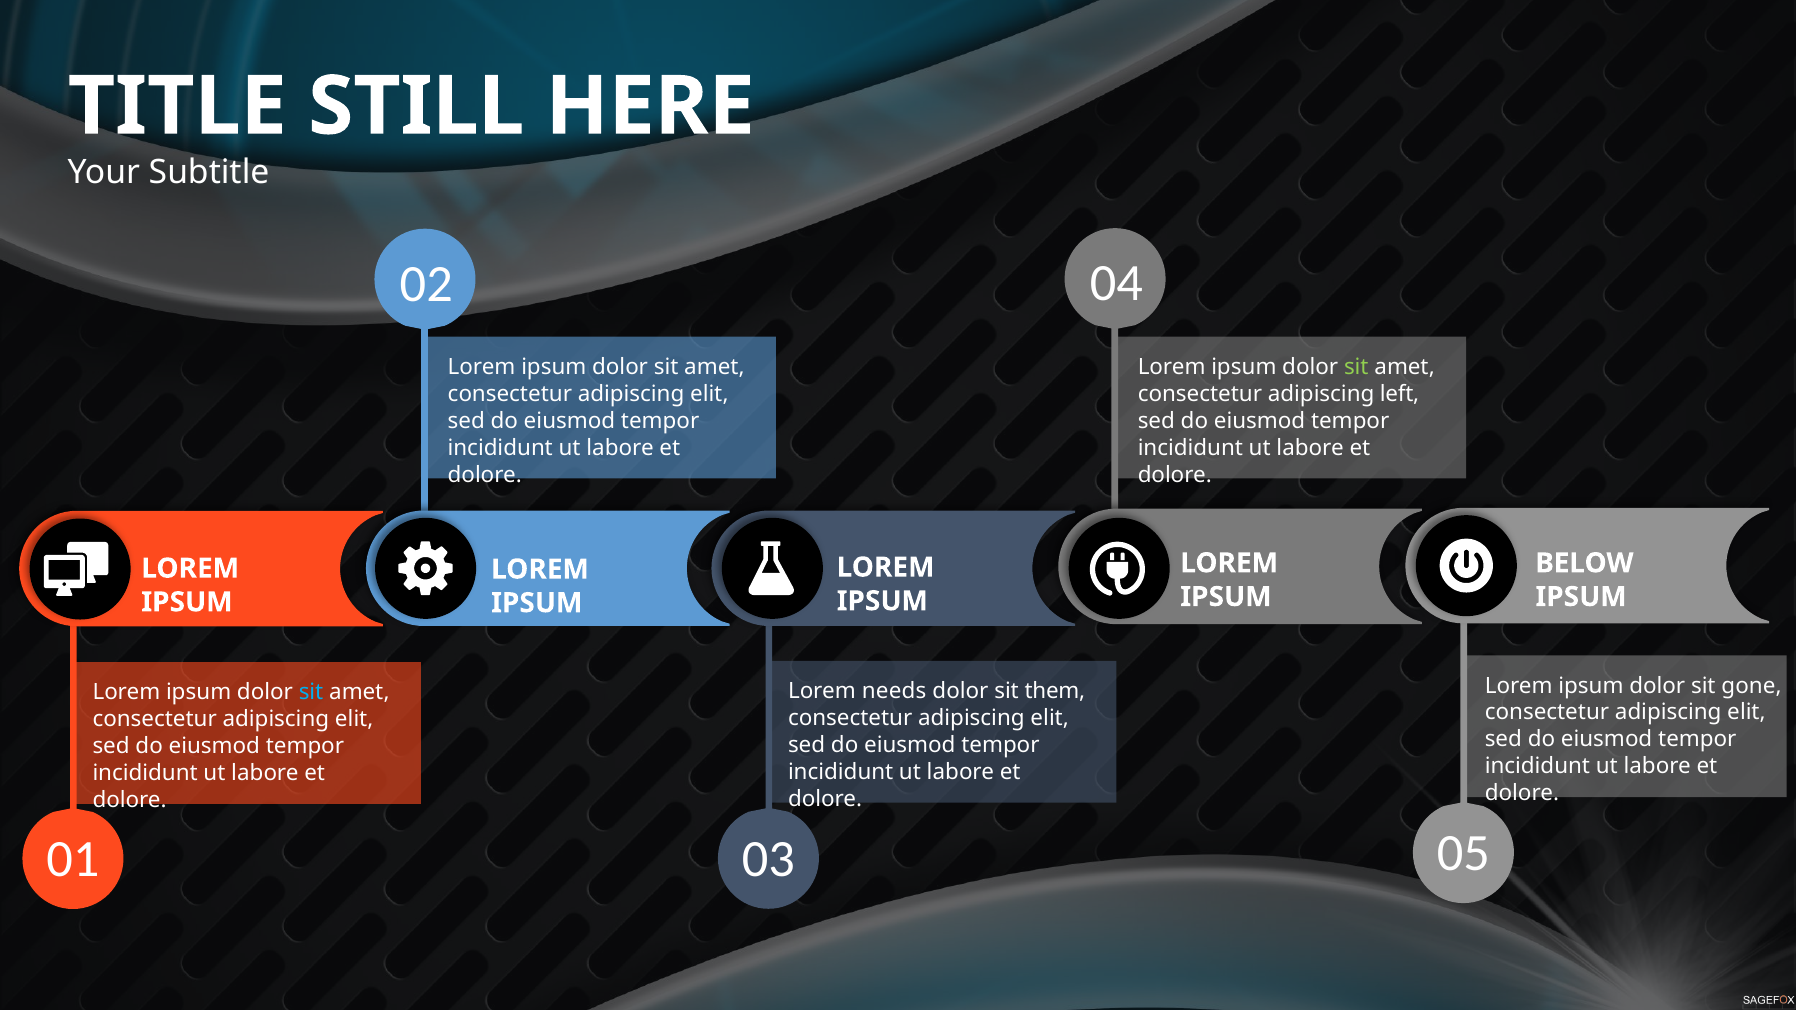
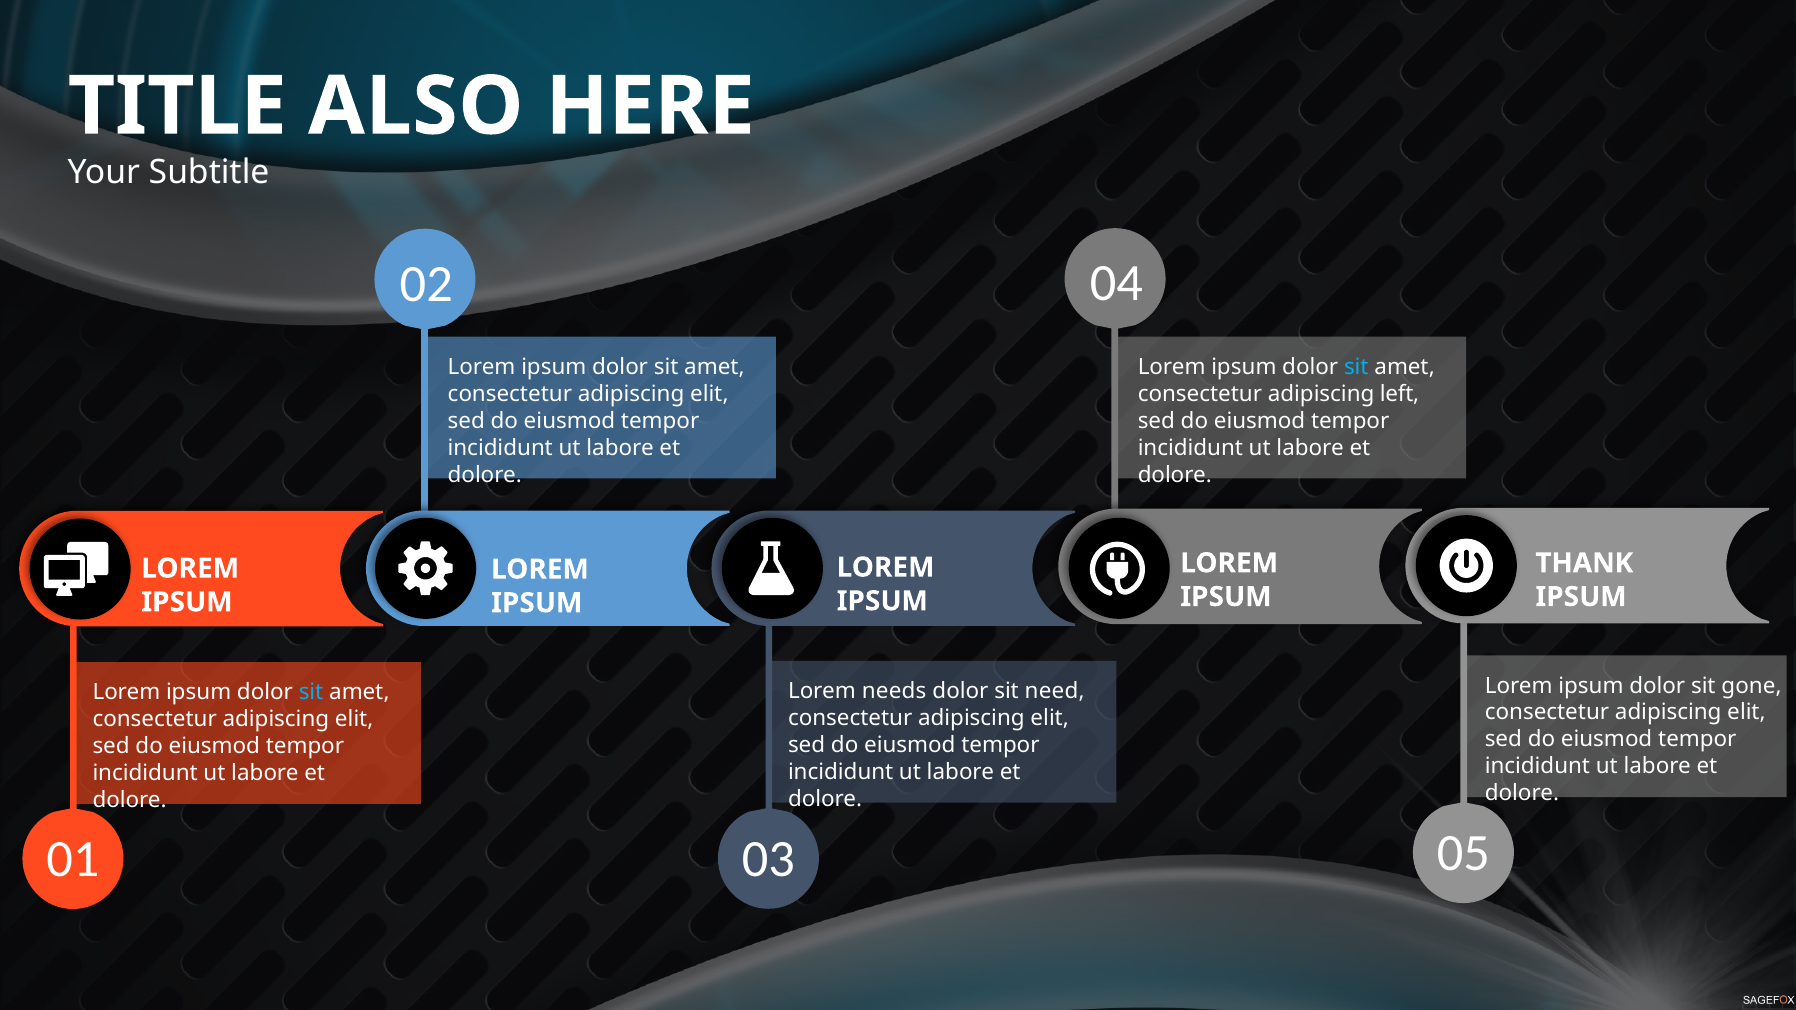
STILL: STILL -> ALSO (416, 107)
sit colour: light green -> light blue (1356, 367)
BELOW: BELOW -> THANK (1584, 563)
them: them -> need (1055, 691)
